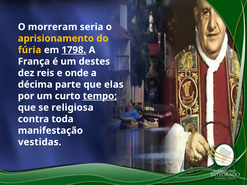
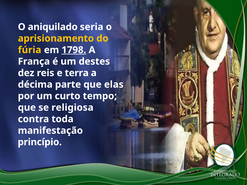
morreram: morreram -> aniquilado (53, 27)
onde: onde -> terra (77, 73)
tempo underline: present -> none (100, 96)
vestidas: vestidas -> princípio (40, 142)
